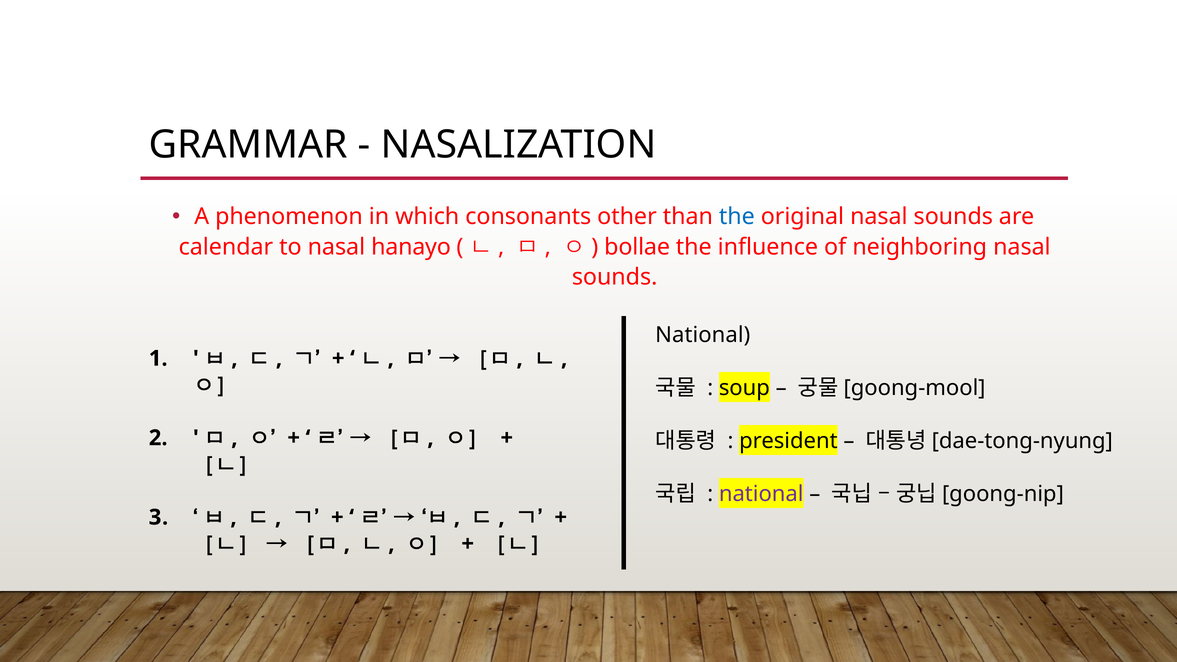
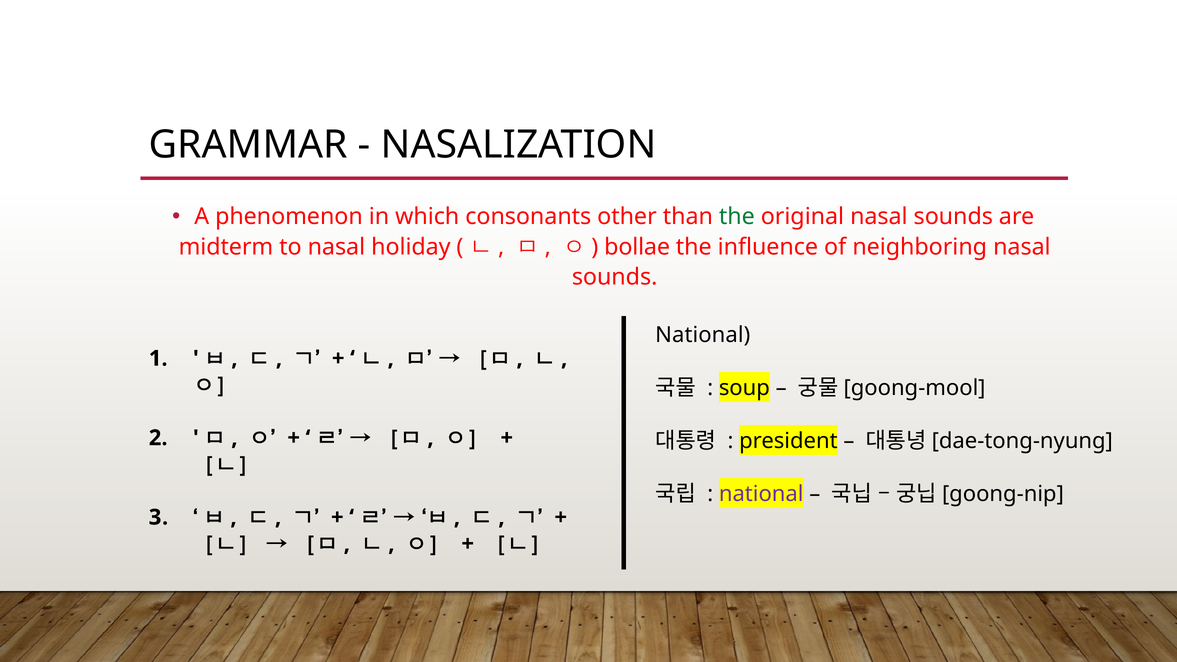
the colour: blue -> green (737, 217)
calendar: calendar -> midterm (226, 247)
hanayo: hanayo -> holiday (411, 247)
